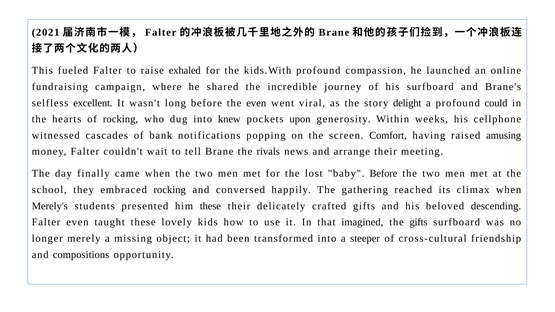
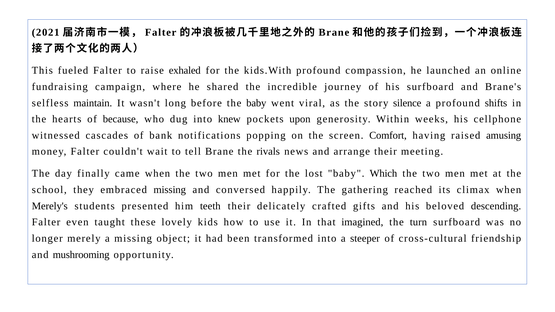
excellent: excellent -> maintain (93, 103)
the even: even -> baby (256, 103)
delight: delight -> silence (407, 103)
could: could -> shifts (496, 103)
of rocking: rocking -> because (121, 119)
baby Before: Before -> Which (383, 174)
embraced rocking: rocking -> missing (170, 190)
him these: these -> teeth (210, 206)
the gifts: gifts -> turn (418, 222)
compositions: compositions -> mushrooming (81, 255)
